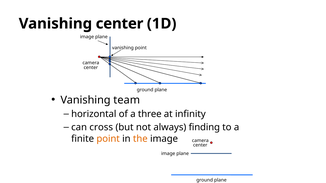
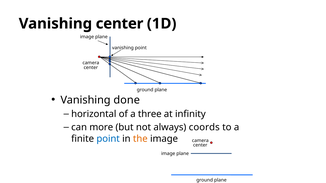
team: team -> done (127, 100)
cross: cross -> more (101, 128)
finding: finding -> coords (204, 128)
point colour: orange -> blue (108, 139)
